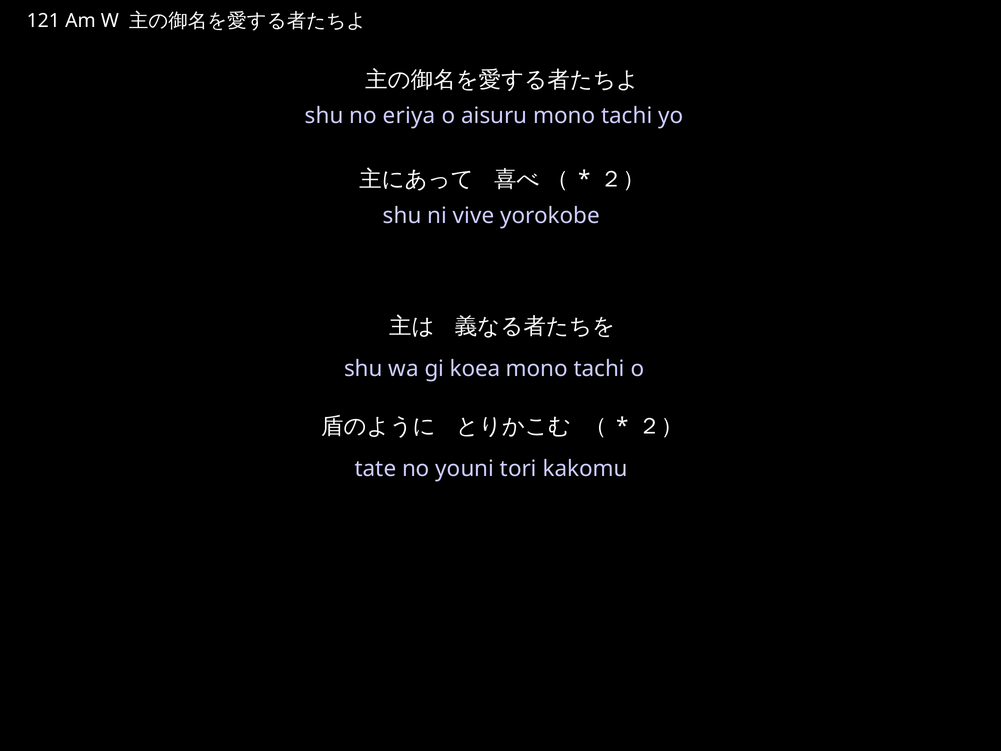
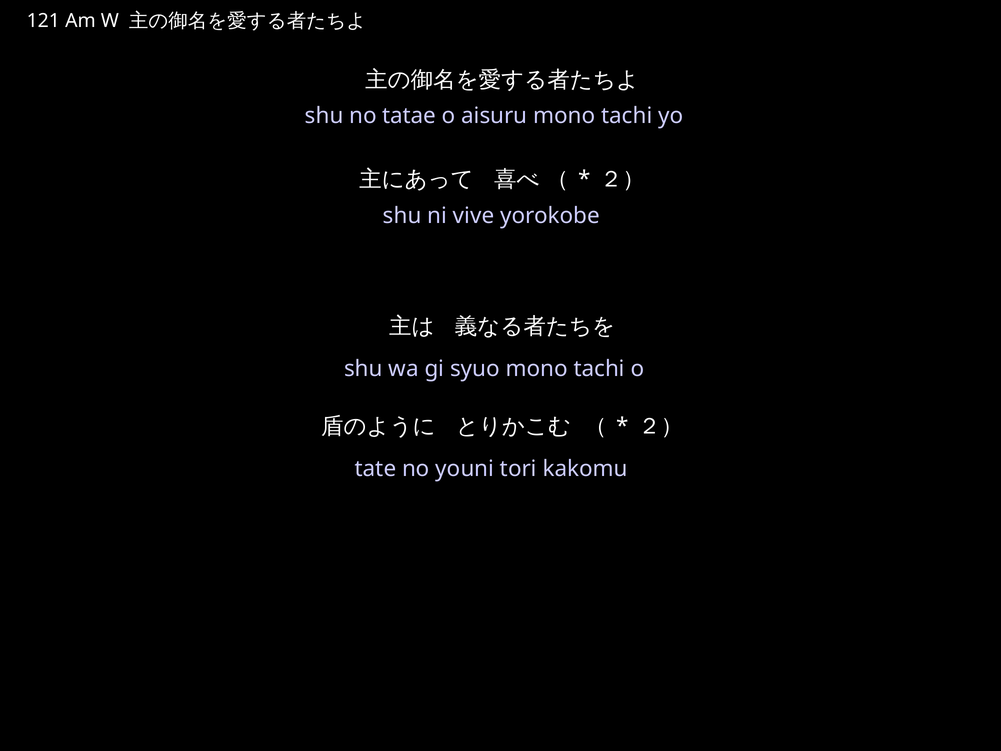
eriya: eriya -> tatae (409, 116)
koea: koea -> syuo (475, 369)
